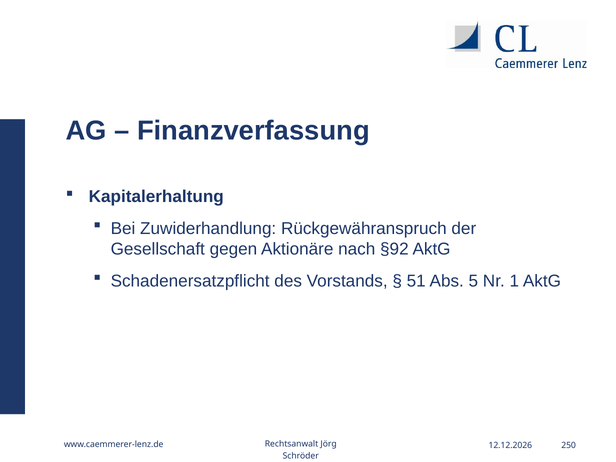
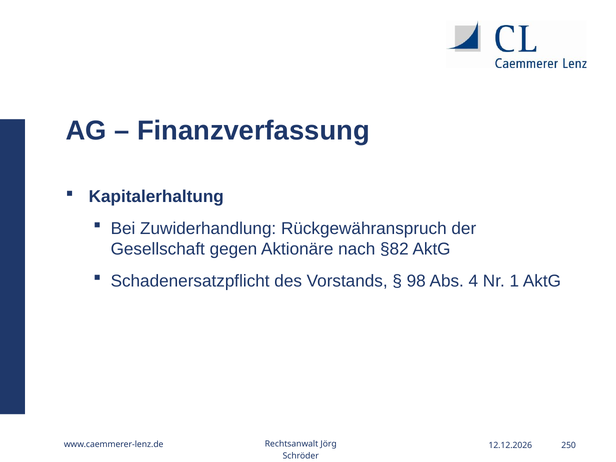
§92: §92 -> §82 (394, 249)
51: 51 -> 98 (416, 281)
5: 5 -> 4 (473, 281)
